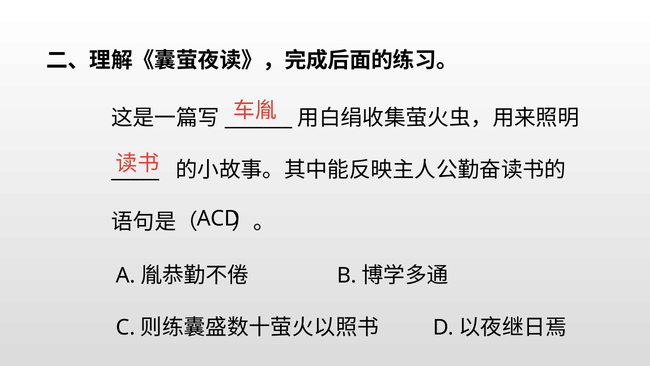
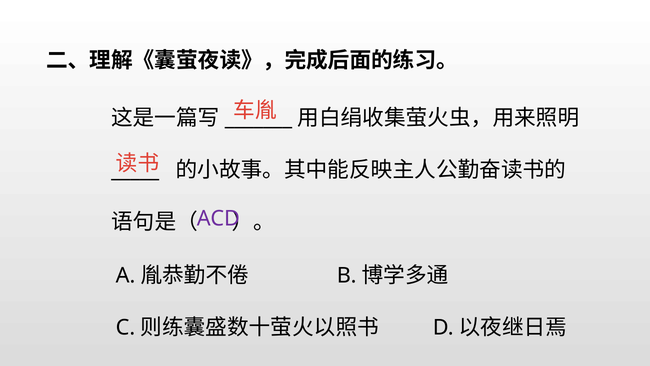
ACD colour: black -> purple (218, 218)
